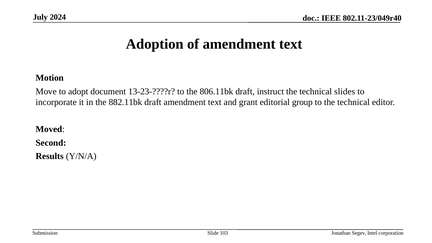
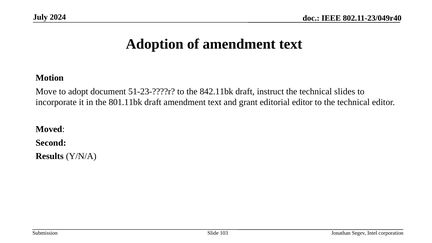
13-23-????r: 13-23-????r -> 51-23-????r (152, 91)
806.11bk: 806.11bk -> 842.11bk (216, 91)
882.11bk: 882.11bk -> 801.11bk (125, 102)
editorial group: group -> editor (302, 102)
